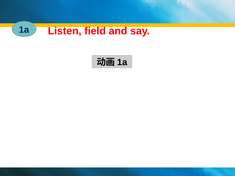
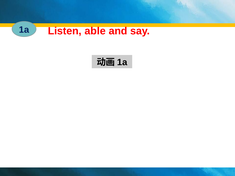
field: field -> able (95, 31)
